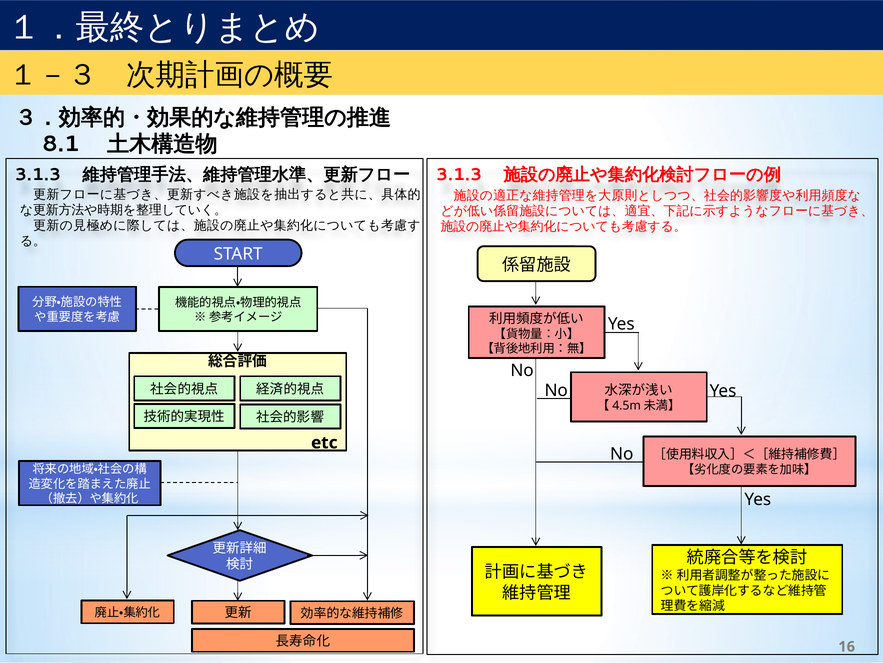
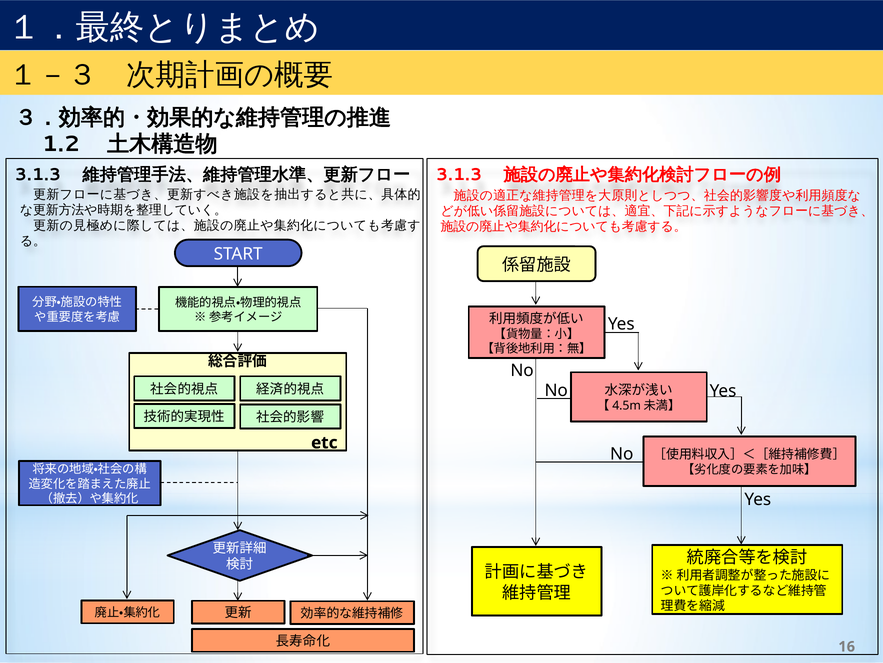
8.1: 8.1 -> 1.2 (61, 144)
